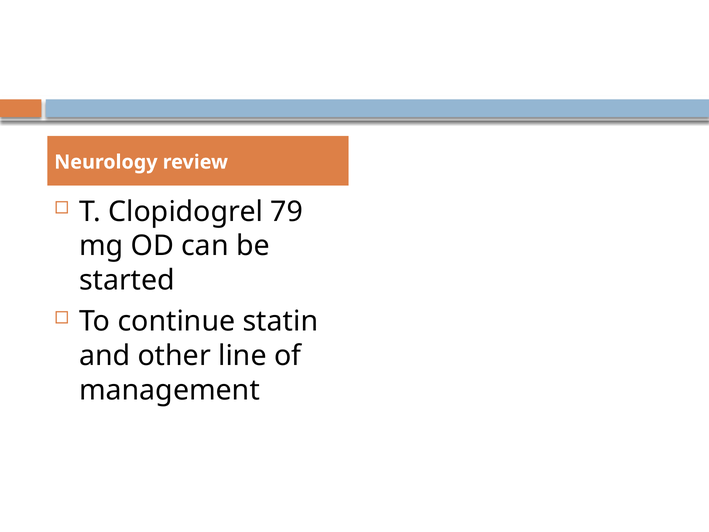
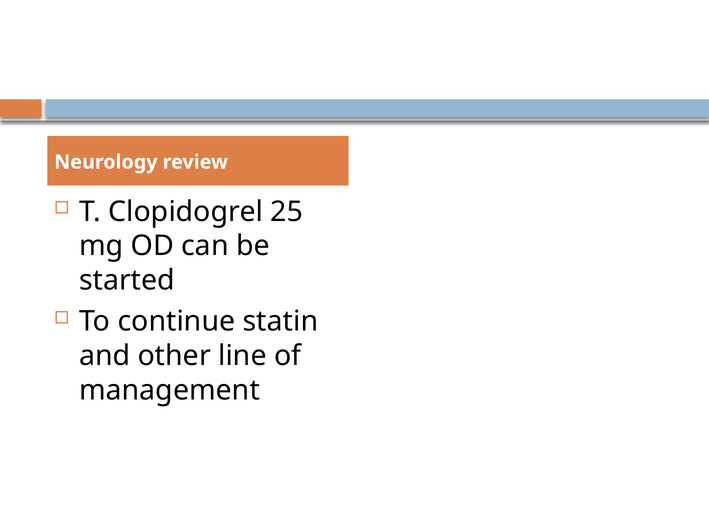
79: 79 -> 25 (287, 212)
